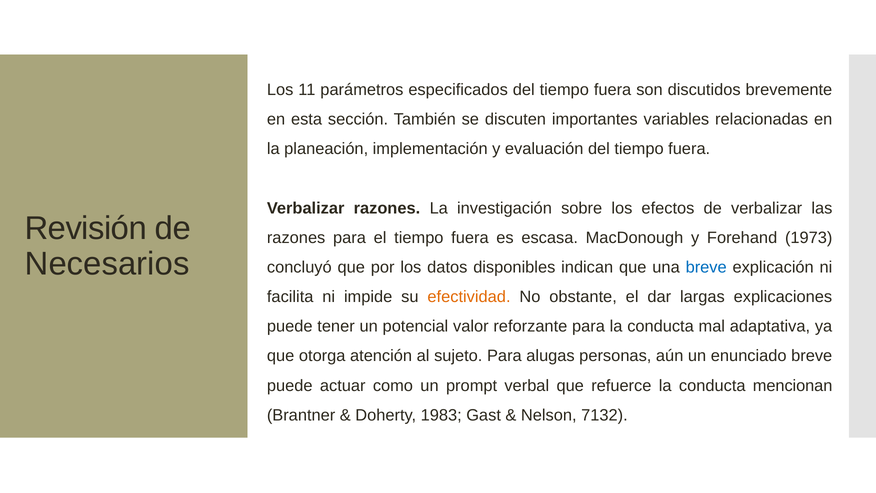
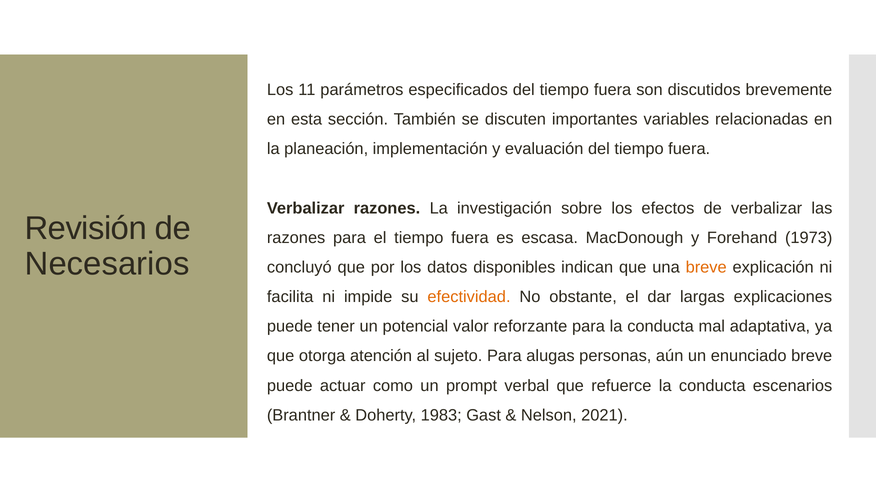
breve colour: blue -> orange (706, 267)
mencionan: mencionan -> escenarios (793, 385)
7132: 7132 -> 2021 (604, 415)
